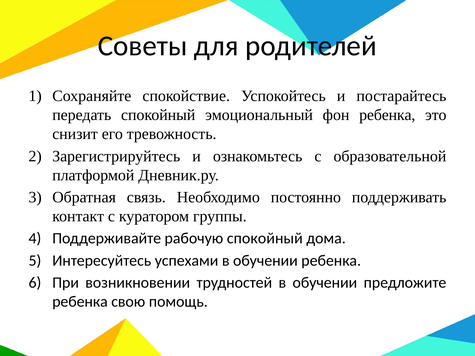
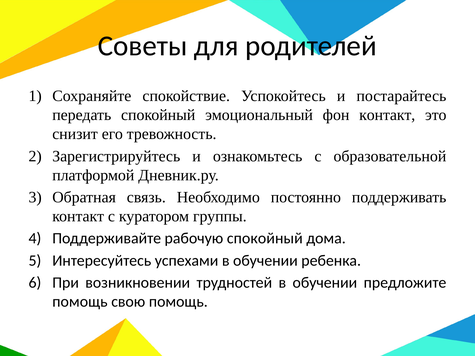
фон ребенка: ребенка -> контакт (387, 115)
ребенка: ребенка -> помощь (80, 302)
